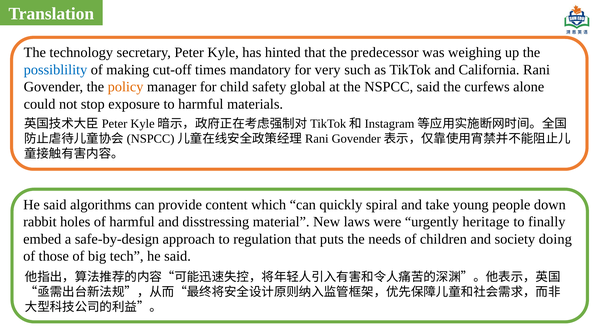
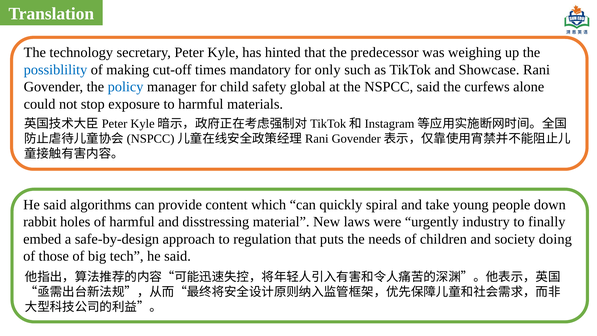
very: very -> only (328, 70)
California: California -> Showcase (489, 70)
policy colour: orange -> blue (126, 87)
heritage: heritage -> industry (486, 222)
